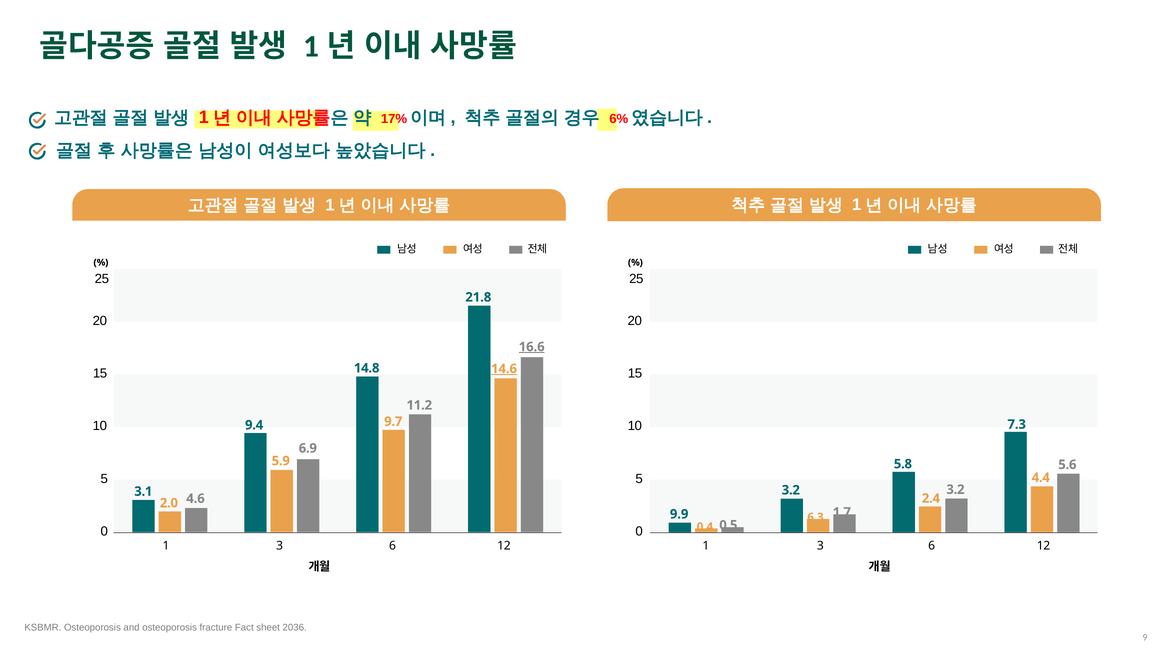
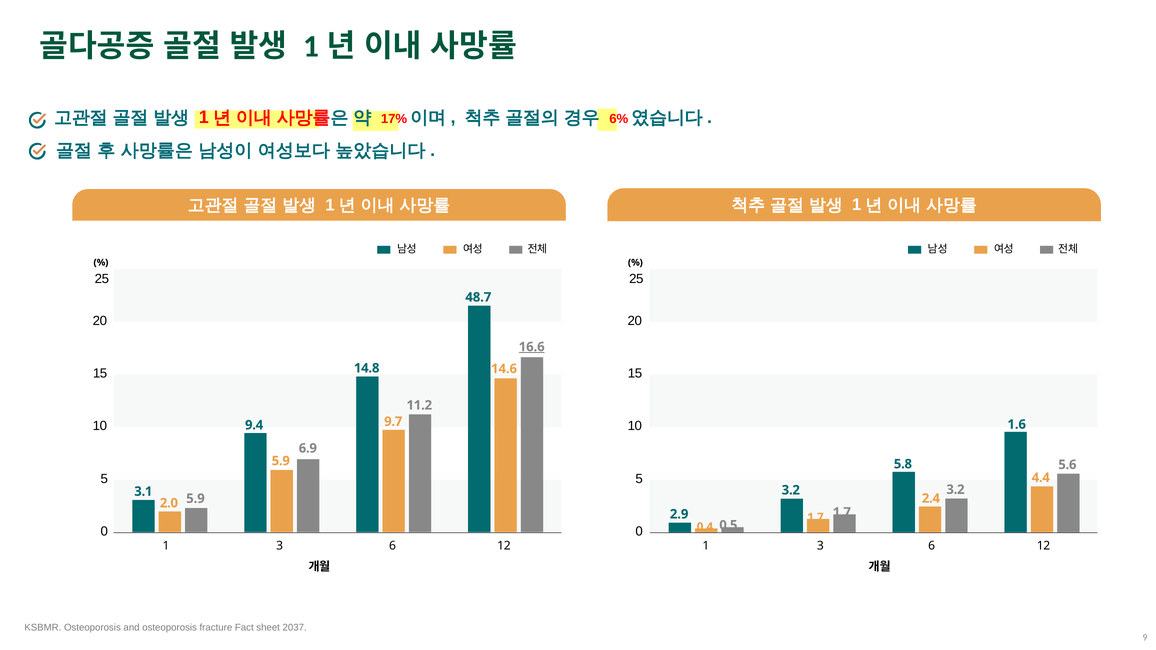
21.8: 21.8 -> 48.7 (478, 297)
14.6 underline: present -> none (504, 369)
7.3: 7.3 -> 1.6 (1017, 425)
2.0 4.6: 4.6 -> 5.9 (195, 499)
9.9: 9.9 -> 2.9 (679, 514)
6.3: 6.3 -> 1.7 (815, 517)
2036: 2036 -> 2037 (295, 628)
